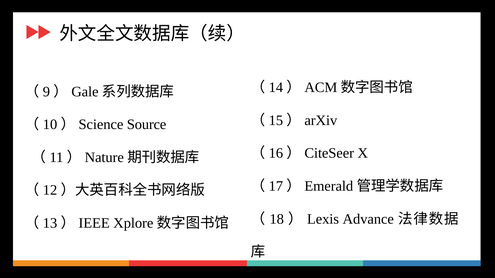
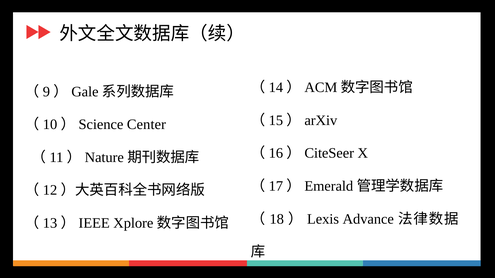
Source: Source -> Center (146, 125)
